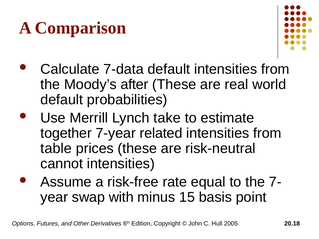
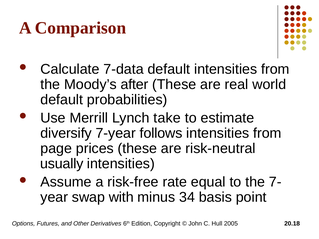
together: together -> diversify (66, 133)
related: related -> follows (161, 133)
table: table -> page (56, 149)
cannot: cannot -> usually (62, 164)
15: 15 -> 34 (187, 197)
